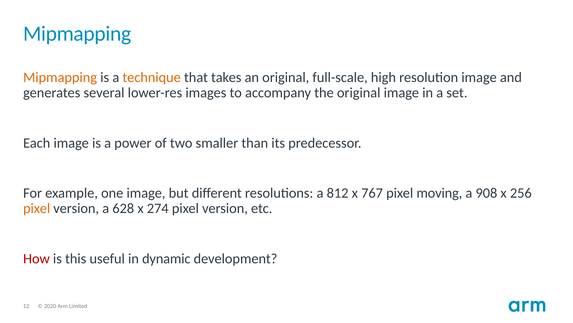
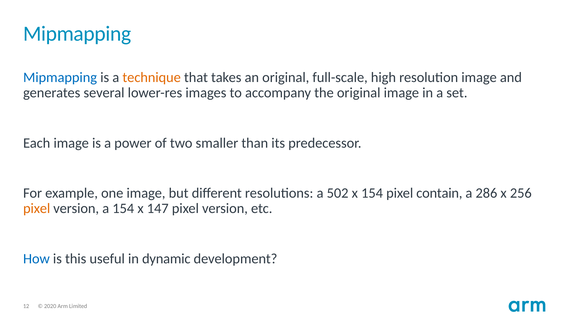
Mipmapping colour: orange -> blue (60, 77)
812: 812 -> 502 (338, 193)
x 767: 767 -> 154 (372, 193)
moving: moving -> contain (439, 193)
908: 908 -> 286 (486, 193)
a 628: 628 -> 154 (123, 208)
274: 274 -> 147 (158, 208)
How colour: red -> blue (36, 258)
